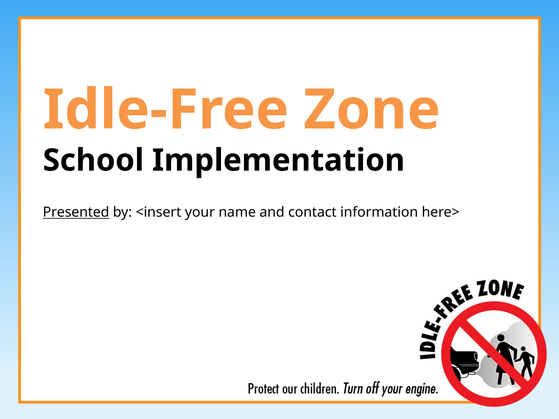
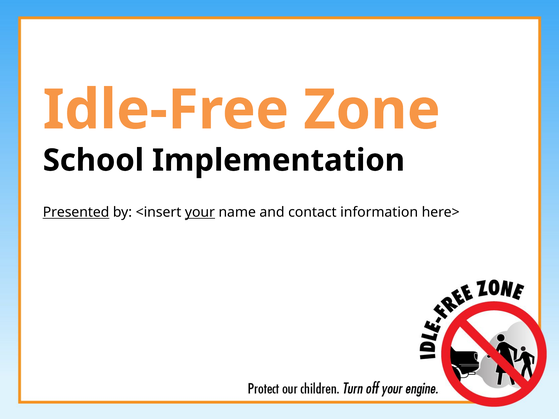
your underline: none -> present (200, 212)
